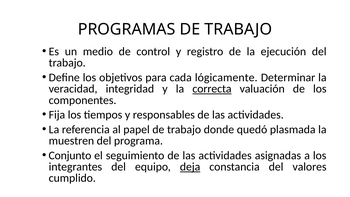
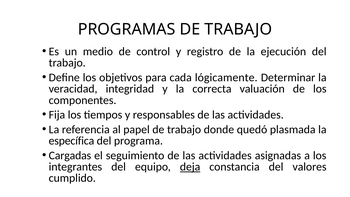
correcta underline: present -> none (212, 89)
muestren: muestren -> específica (71, 141)
Conjunto: Conjunto -> Cargadas (70, 155)
